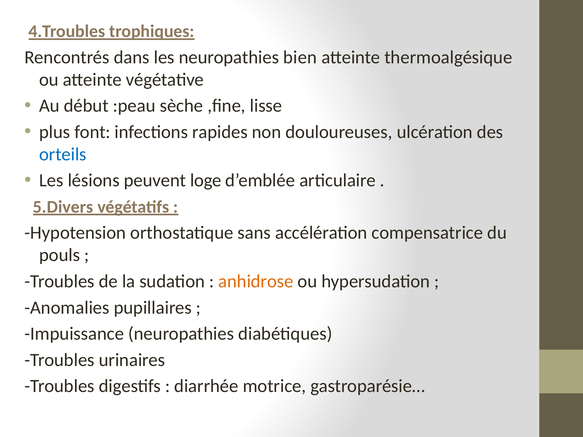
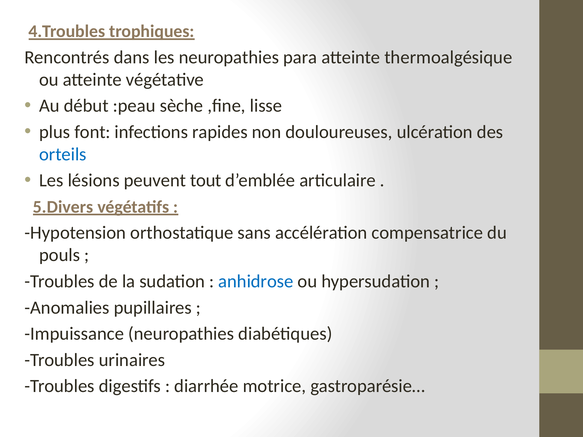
bien: bien -> para (300, 57)
loge: loge -> tout (206, 181)
anhidrose colour: orange -> blue (256, 282)
